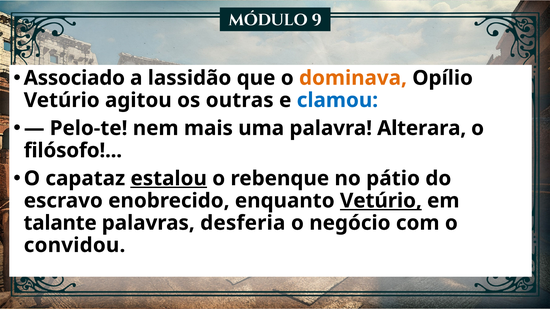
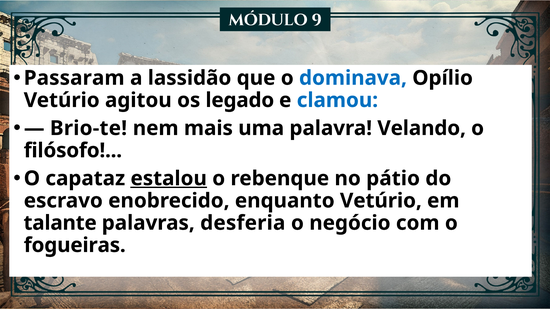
Associado: Associado -> Passaram (74, 78)
dominava colour: orange -> blue (353, 78)
outras: outras -> legado (240, 100)
Pelo-te: Pelo-te -> Brio-te (88, 128)
Alterara: Alterara -> Velando (422, 128)
Vetúrio underline: present -> none (381, 201)
convidou: convidou -> fogueiras (75, 245)
